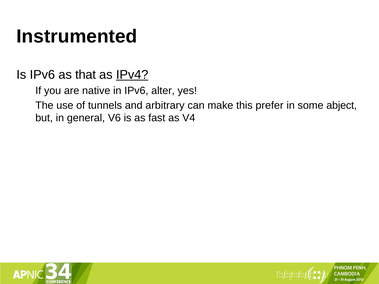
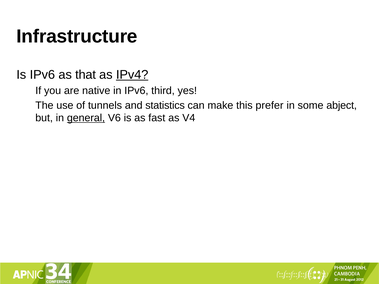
Instrumented: Instrumented -> Infrastructure (77, 36)
alter: alter -> third (163, 91)
arbitrary: arbitrary -> statistics (165, 105)
general underline: none -> present (86, 118)
